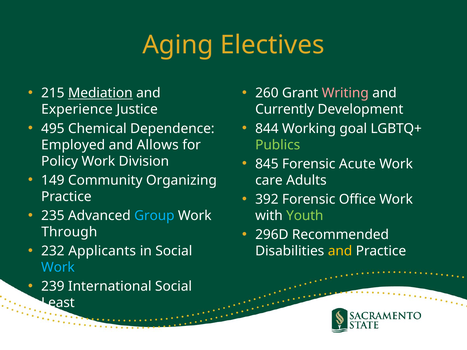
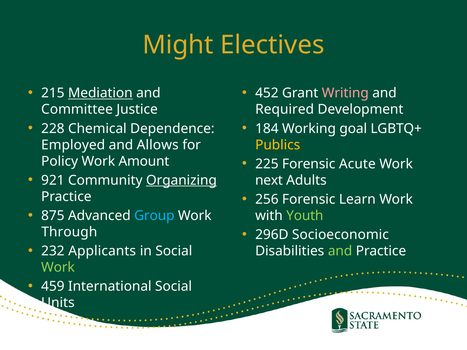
Aging: Aging -> Might (178, 45)
260: 260 -> 452 (267, 93)
Experience: Experience -> Committee (77, 110)
Currently: Currently -> Required (285, 110)
495: 495 -> 228 (53, 129)
844: 844 -> 184 (267, 129)
Publics colour: light green -> yellow (278, 145)
845: 845 -> 225 (267, 164)
Division: Division -> Amount (144, 161)
149: 149 -> 921 (53, 180)
Organizing underline: none -> present (181, 180)
care: care -> next (269, 180)
392: 392 -> 256 (267, 199)
Office: Office -> Learn (357, 199)
235: 235 -> 875 (53, 216)
Recommended: Recommended -> Socioeconomic (340, 235)
and colour: yellow -> light green (340, 251)
Work colour: light blue -> light green (58, 268)
239: 239 -> 459 (53, 287)
Least: Least -> Units (58, 303)
